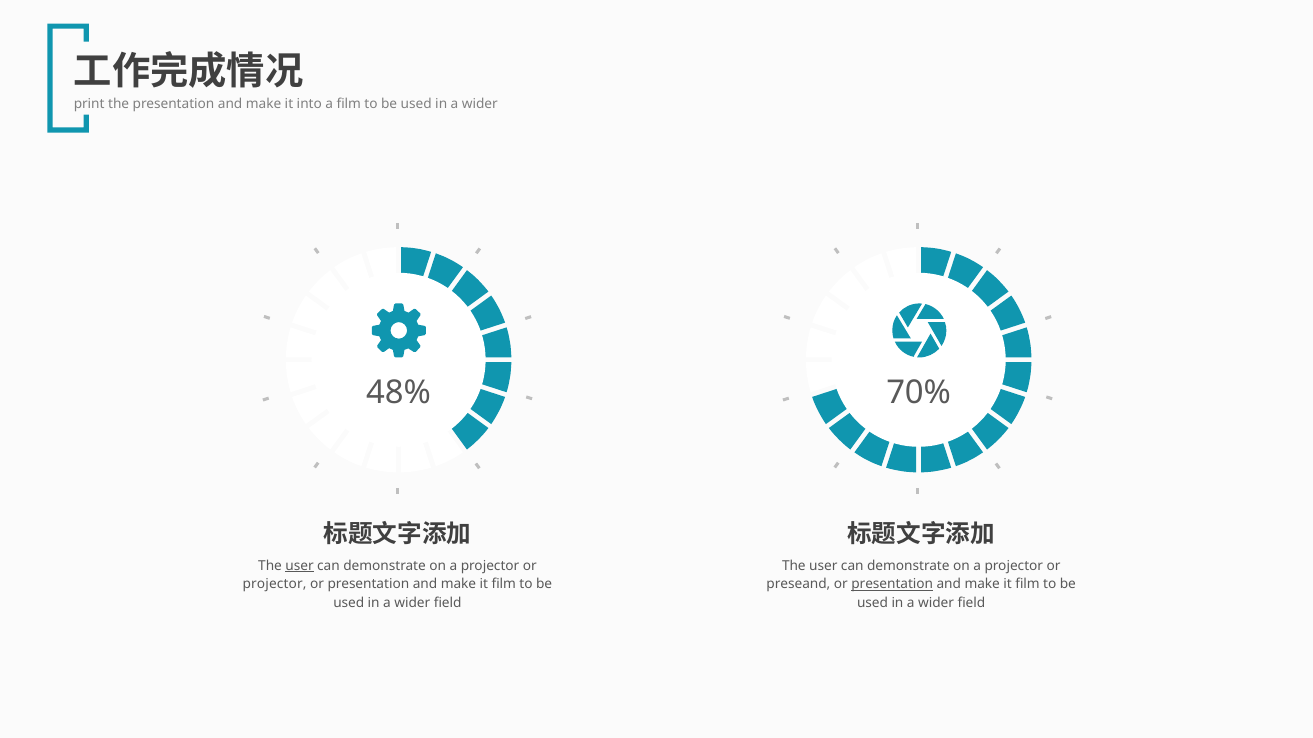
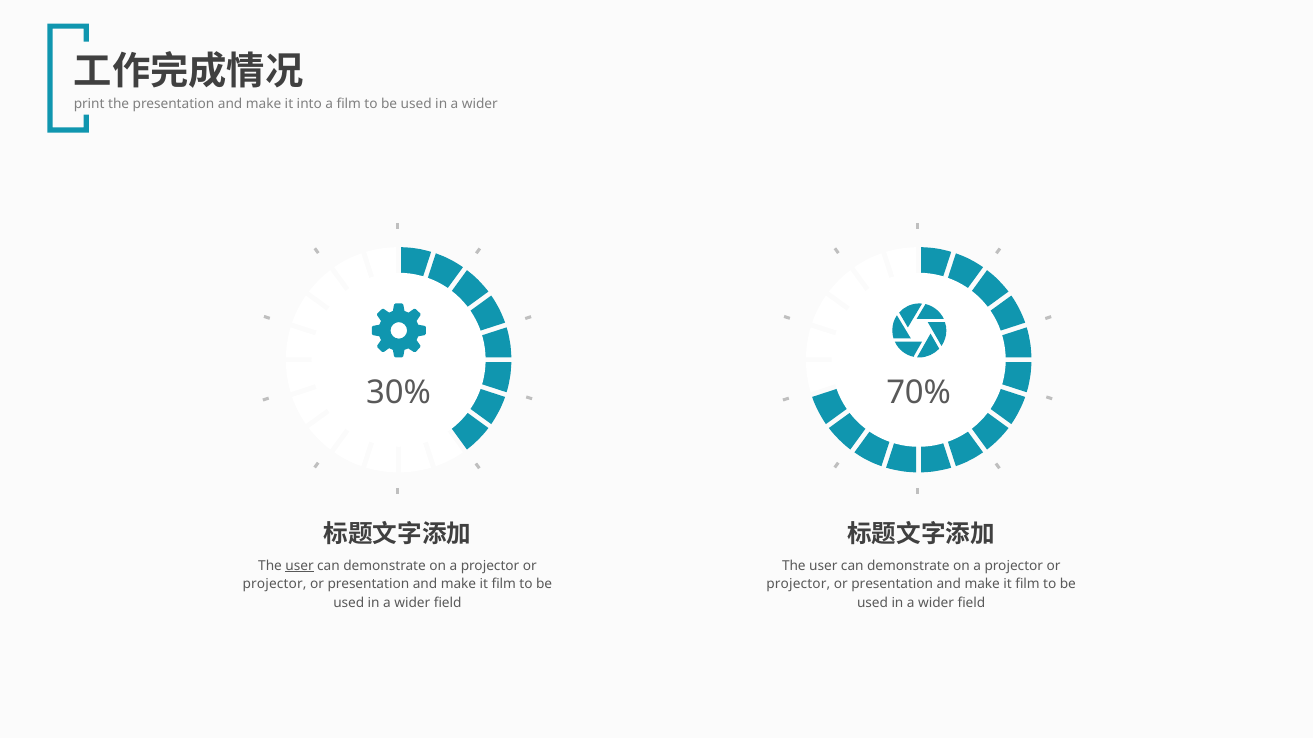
48%: 48% -> 30% (399, 393)
preseand: preseand -> projector (798, 585)
presentation underline: present -> none (892, 585)
